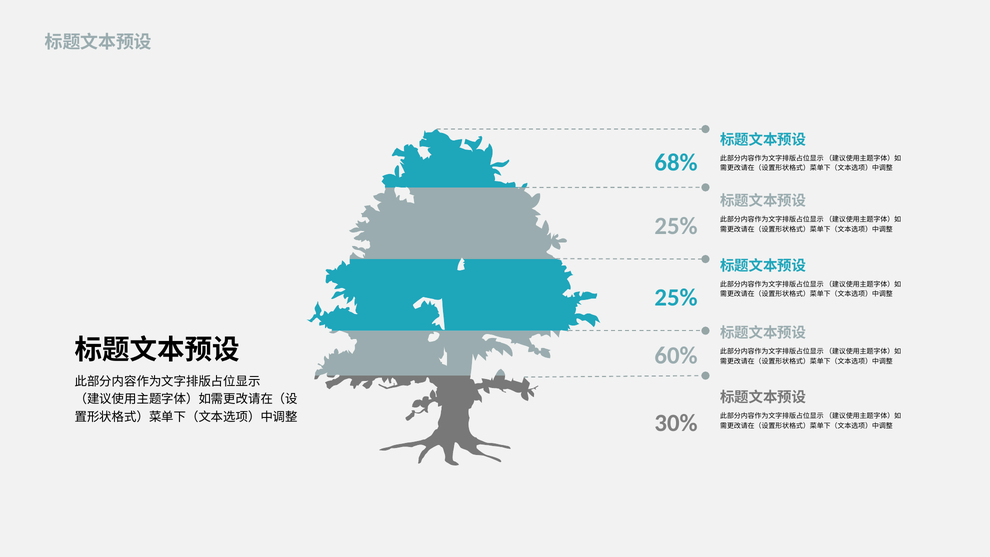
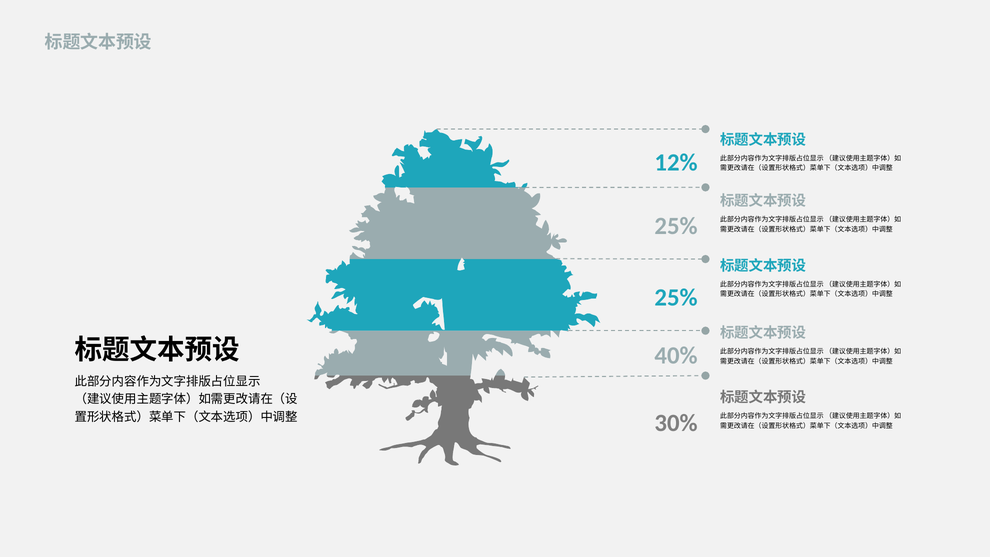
68%: 68% -> 12% (676, 163)
60%: 60% -> 40% (676, 355)
